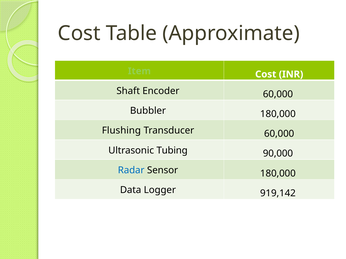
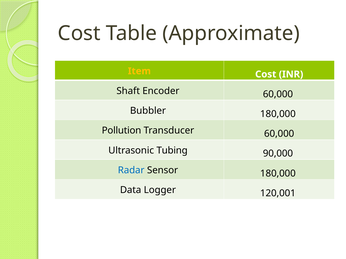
Item colour: light green -> yellow (139, 71)
Flushing: Flushing -> Pollution (121, 131)
919,142: 919,142 -> 120,001 (278, 194)
